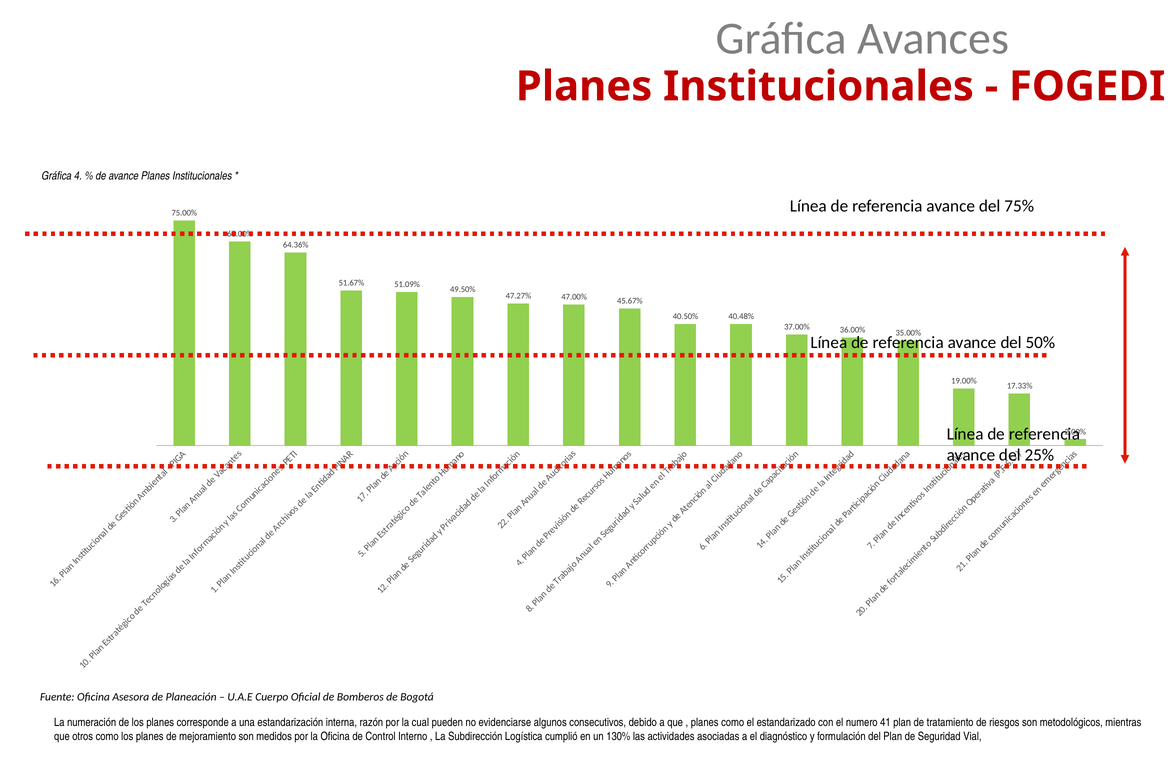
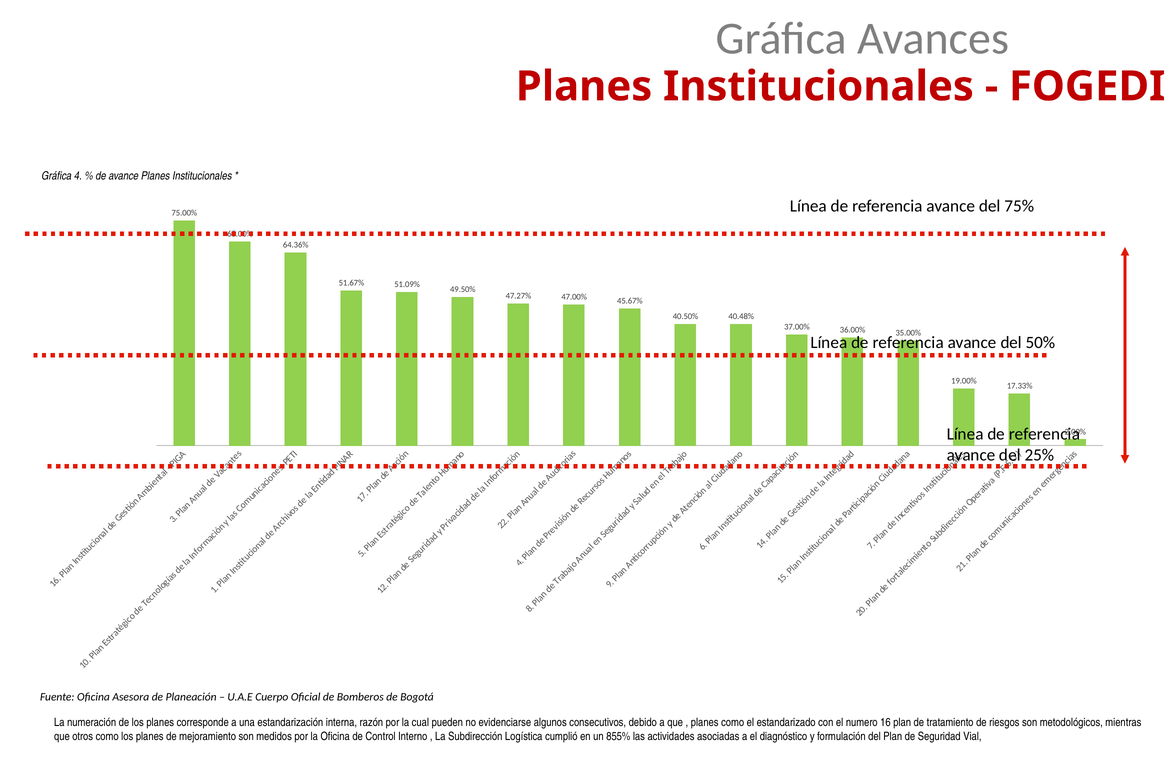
41: 41 -> 16 (885, 722)
130%: 130% -> 855% (618, 736)
